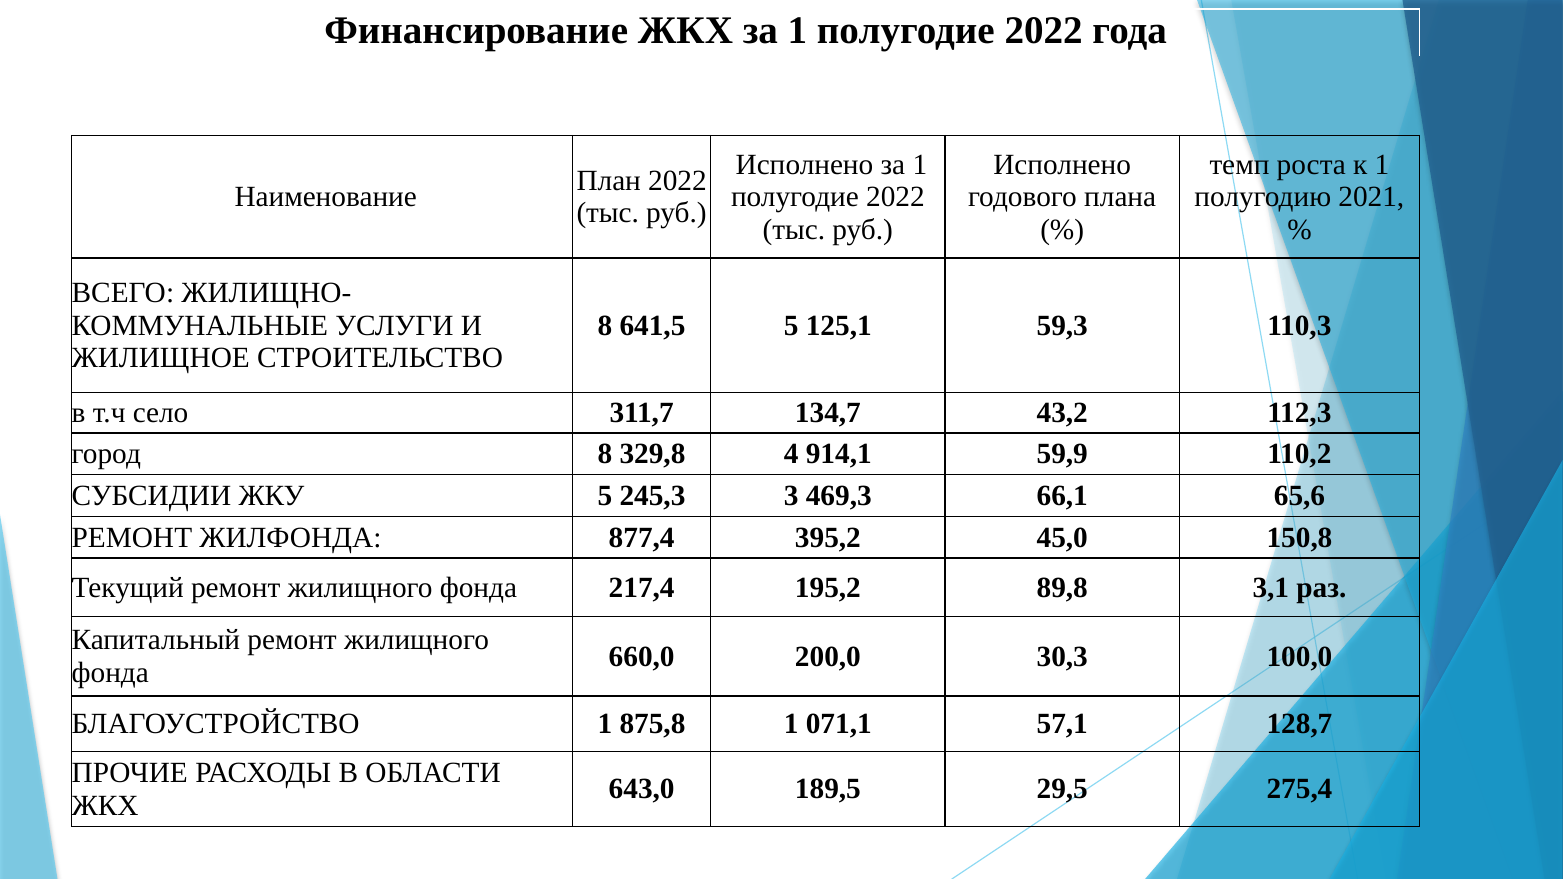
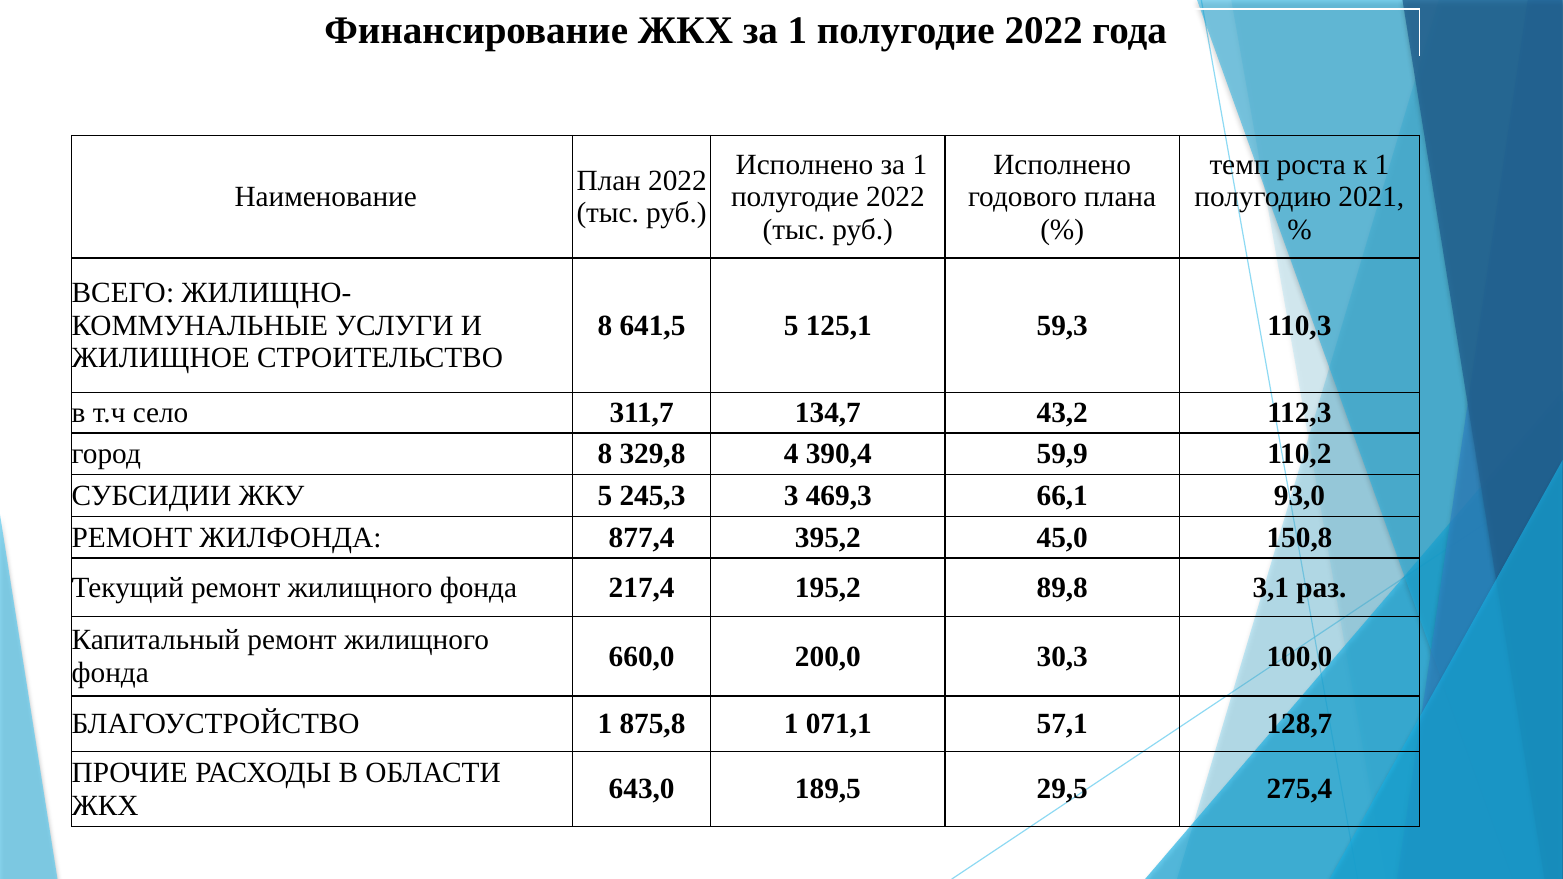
914,1: 914,1 -> 390,4 (839, 454)
65,6: 65,6 -> 93,0 (1300, 496)
